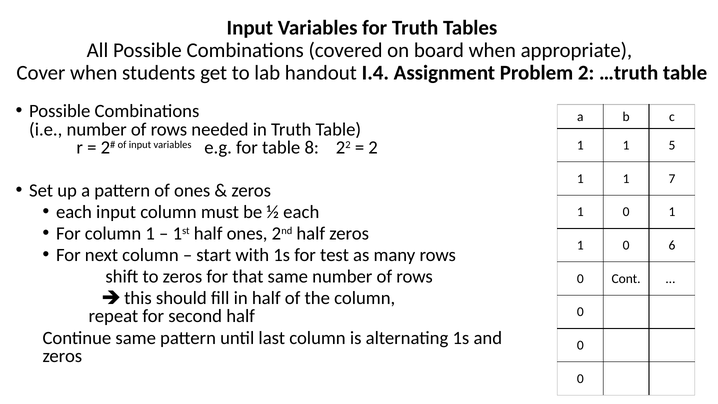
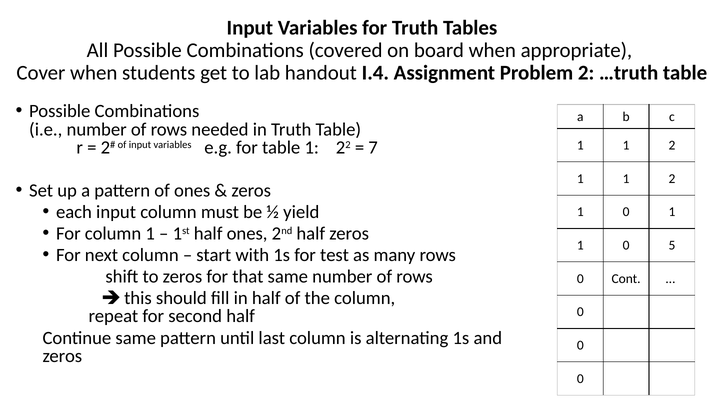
5: 5 -> 2 (672, 145)
table 8: 8 -> 1 (312, 148)
2: 2 -> 7 (373, 148)
7: 7 -> 2 (672, 179)
½ each: each -> yield (301, 212)
6: 6 -> 5 (672, 245)
